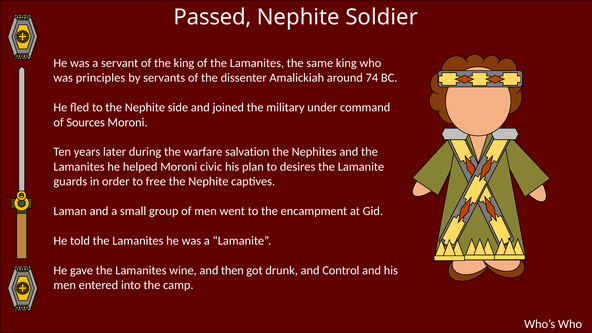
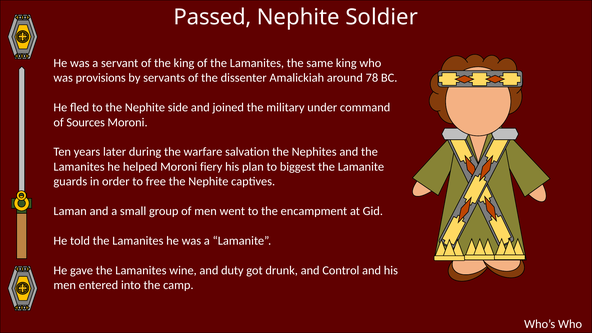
principles: principles -> provisions (101, 78)
74: 74 -> 78 (372, 78)
civic: civic -> fiery (211, 167)
desires: desires -> biggest (298, 167)
then: then -> duty (232, 270)
